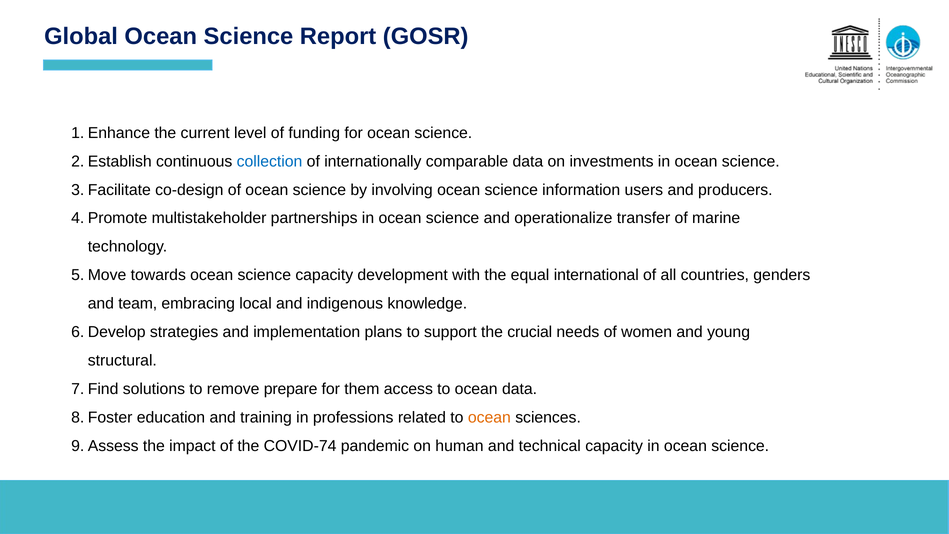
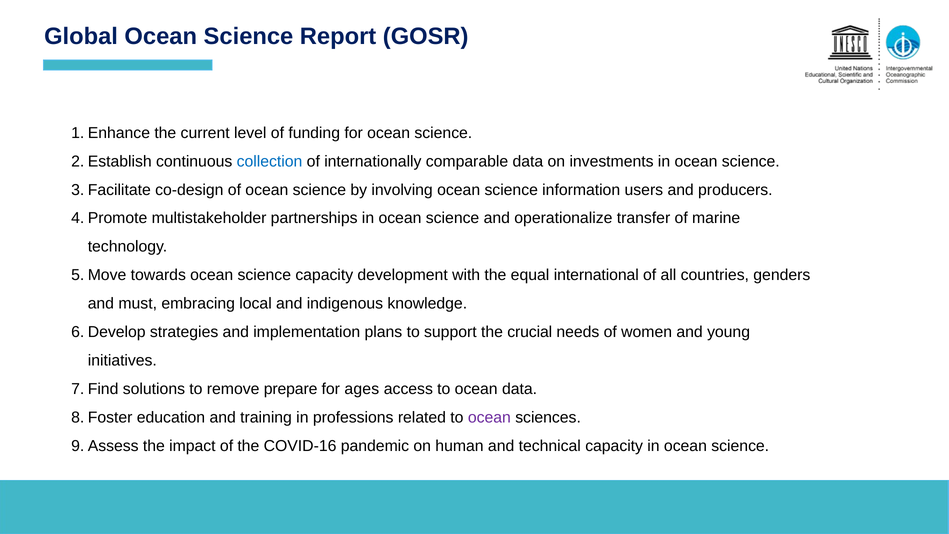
team: team -> must (138, 304)
structural: structural -> initiatives (122, 360)
them: them -> ages (362, 389)
ocean colour: orange -> purple (489, 417)
COVID-74: COVID-74 -> COVID-16 (300, 446)
